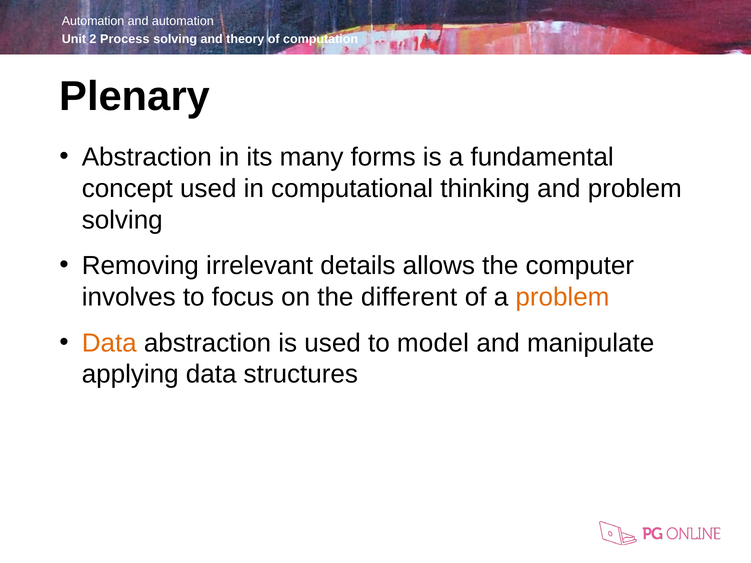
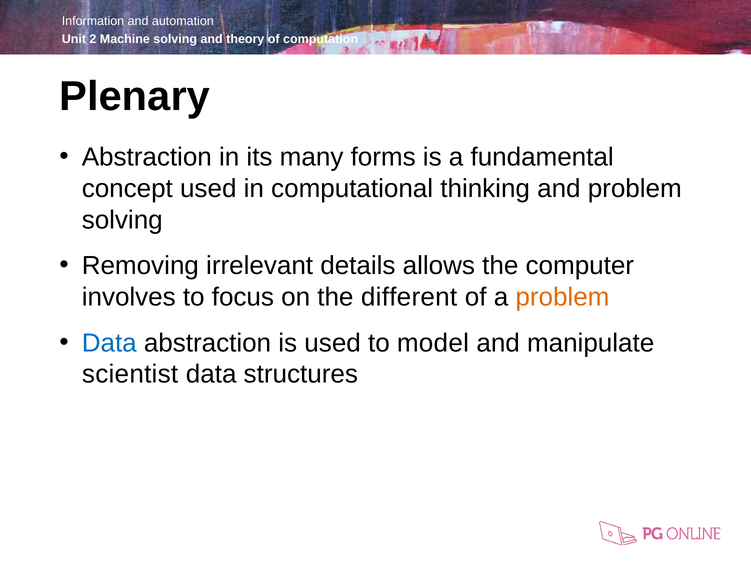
Automation: Automation -> Information (93, 21)
Process: Process -> Machine (125, 39)
Data colour: orange -> blue (109, 343)
applying: applying -> scientist (130, 374)
